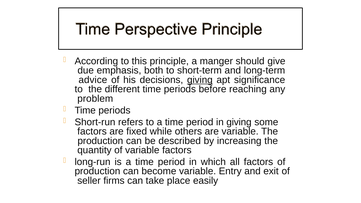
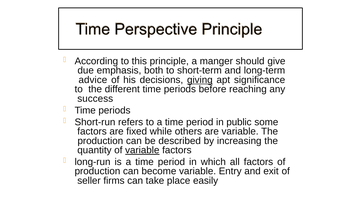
problem: problem -> success (95, 99)
in giving: giving -> public (239, 122)
variable underline: none -> present (142, 150)
